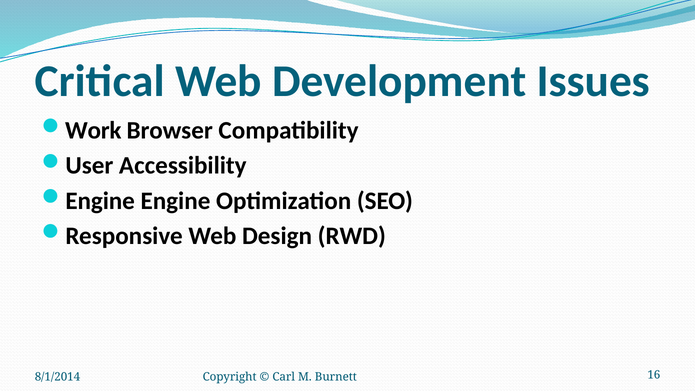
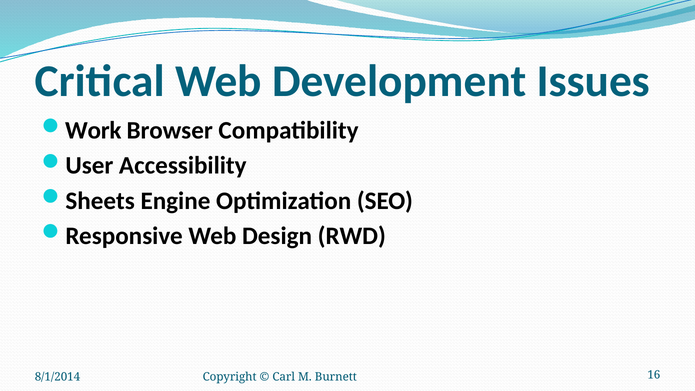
Engine: Engine -> Sheets (100, 201)
